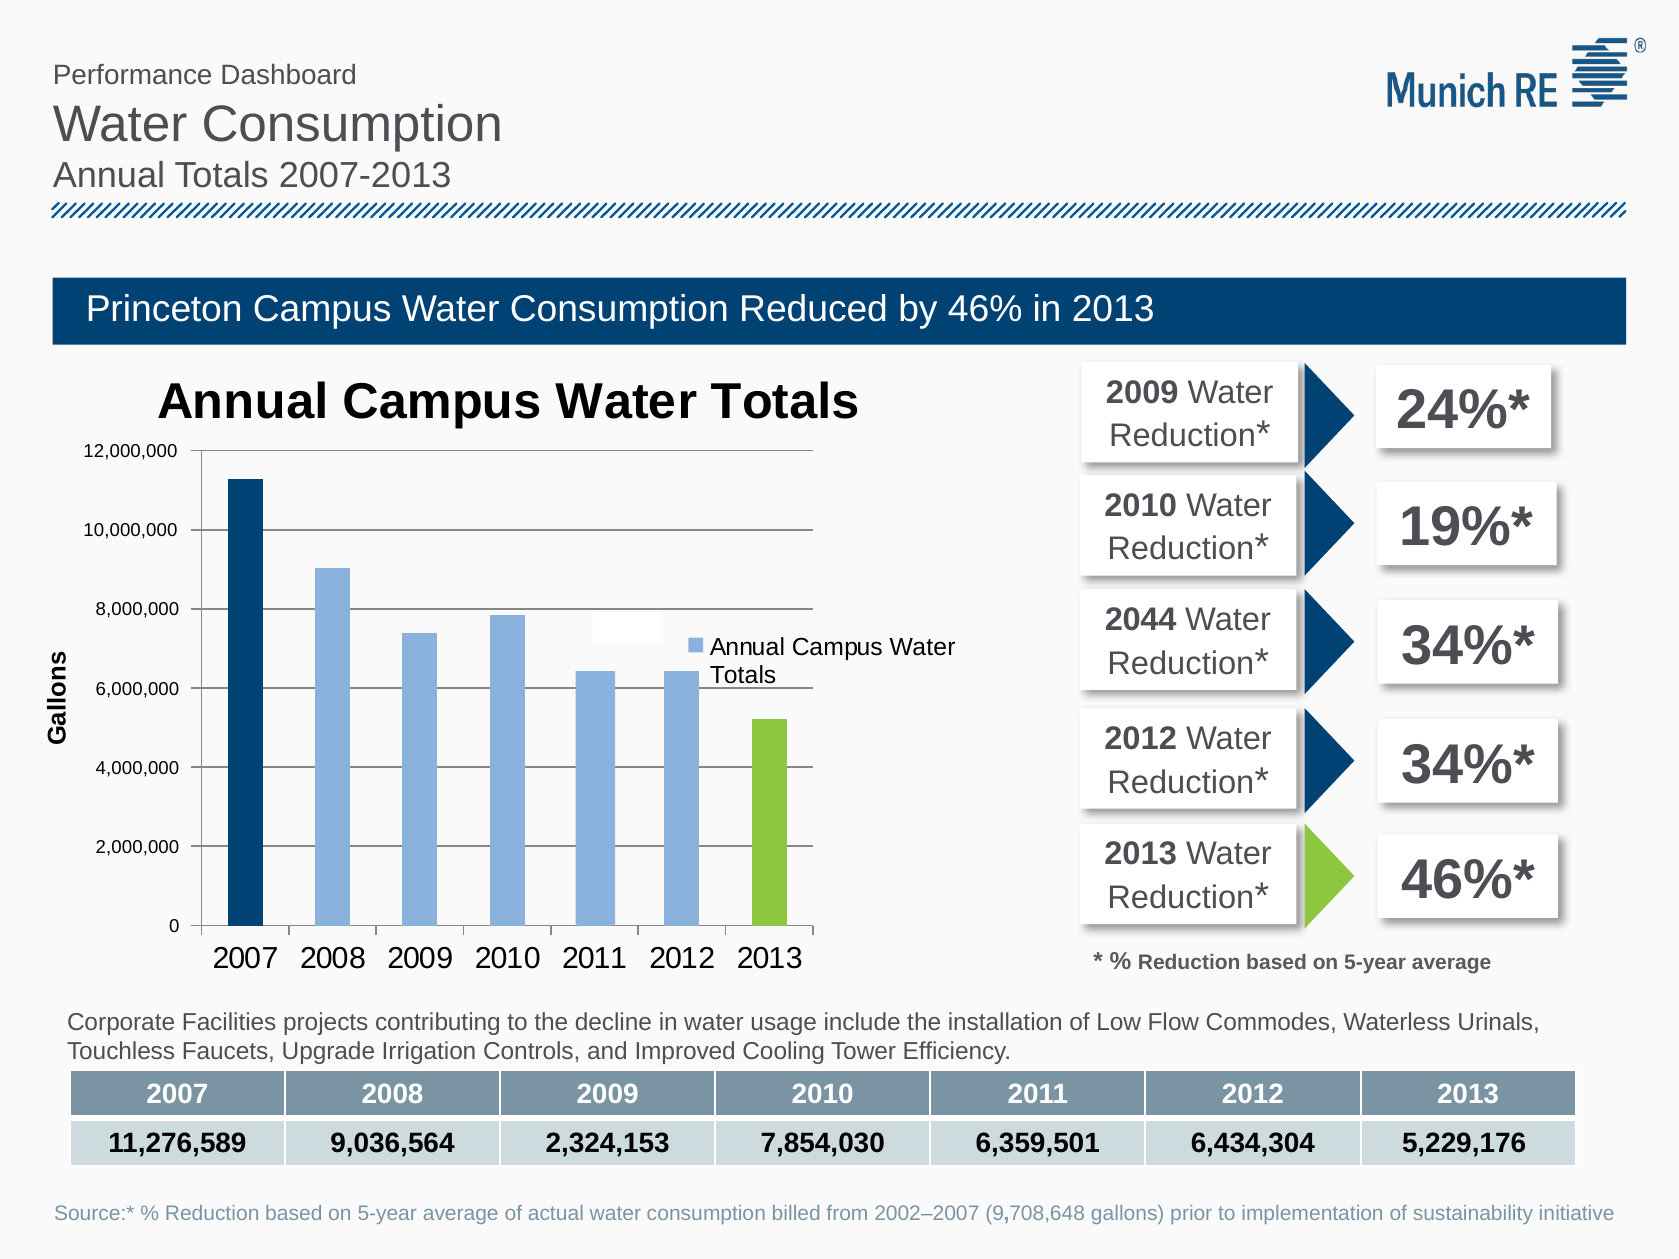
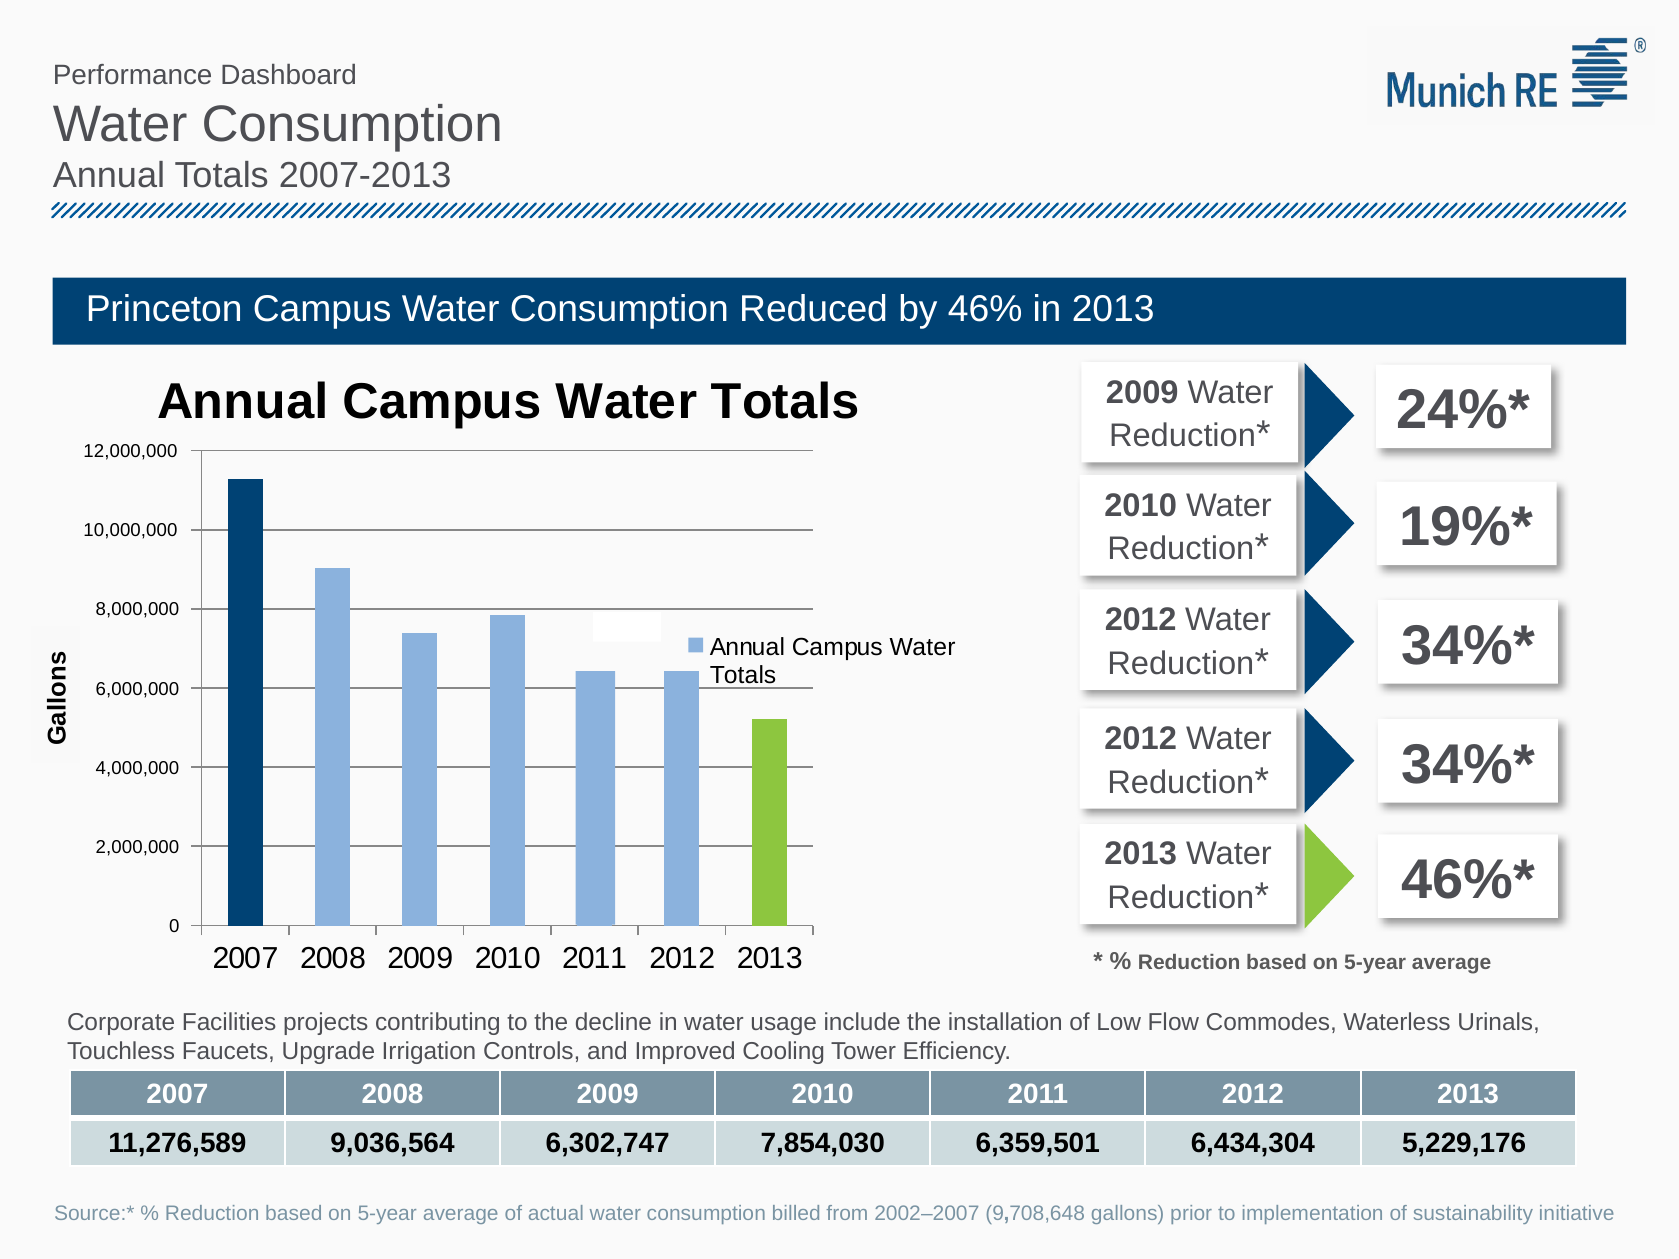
2044: 2044 -> 2012 (1141, 620)
2,324,153: 2,324,153 -> 6,302,747 (608, 1143)
